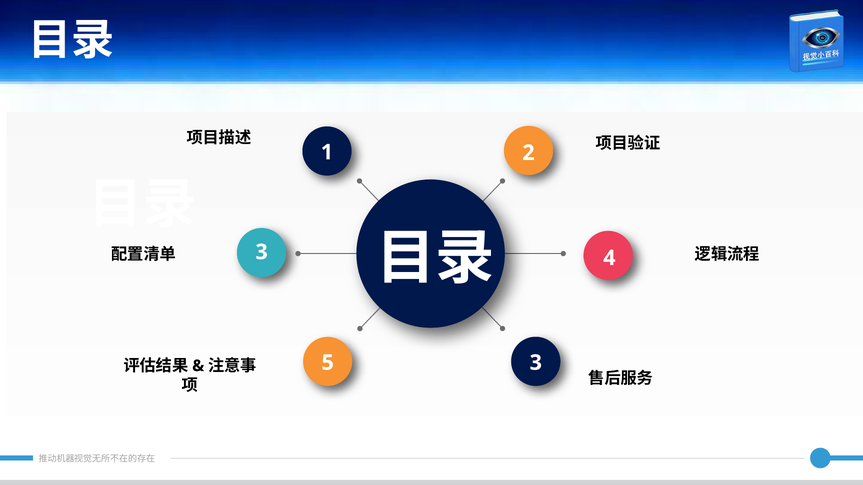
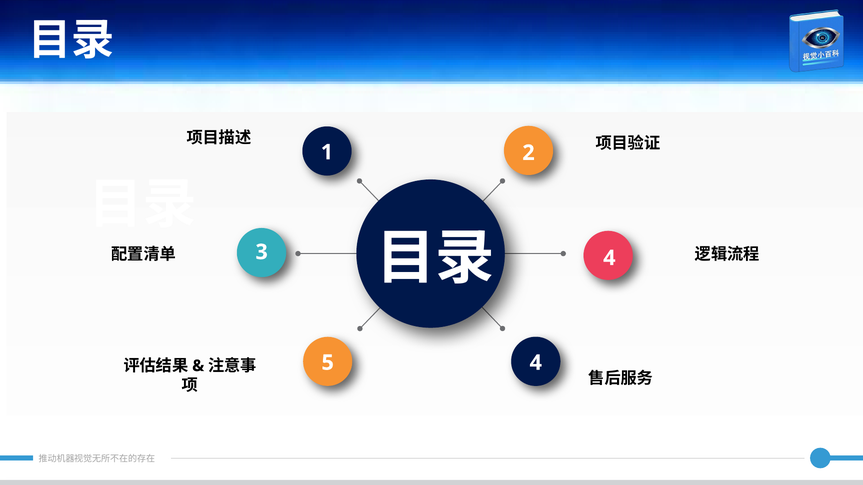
5 3: 3 -> 4 (536, 363)
